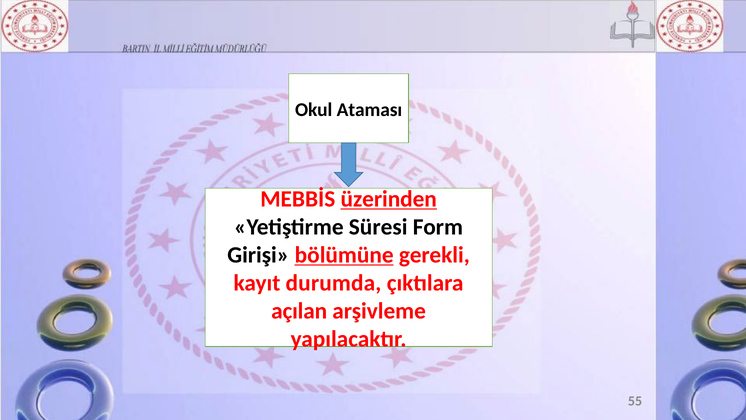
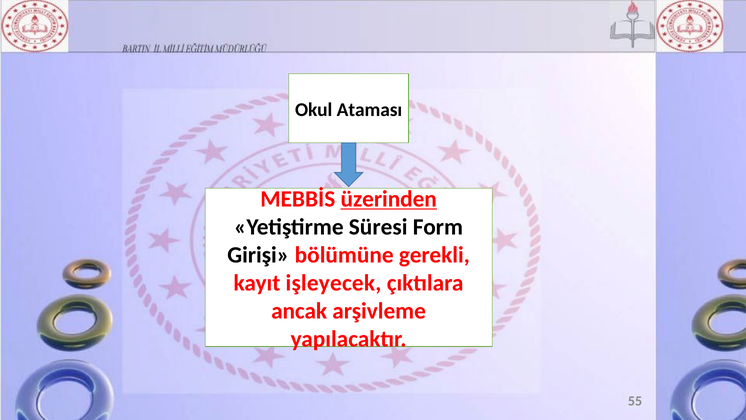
bölümüne underline: present -> none (344, 255)
durumda: durumda -> işleyecek (333, 283)
açılan: açılan -> ancak (299, 311)
